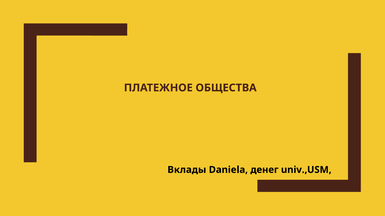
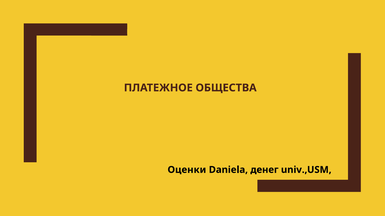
Вклады: Вклады -> Оценки (187, 170)
